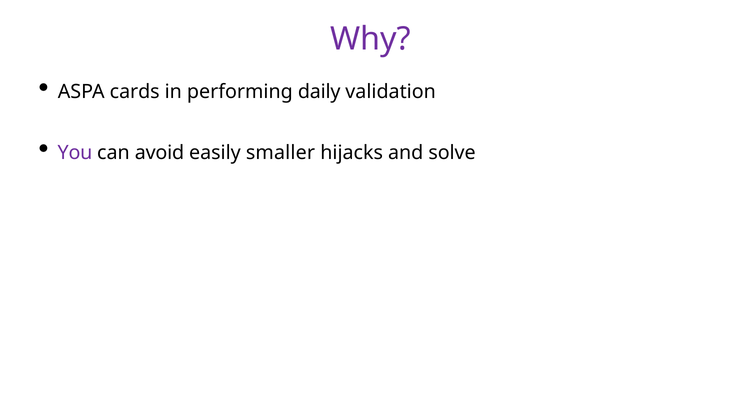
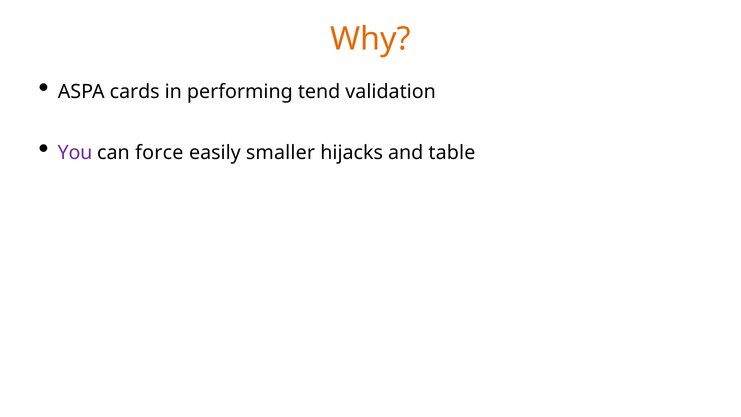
Why colour: purple -> orange (371, 39)
daily: daily -> tend (319, 92)
avoid: avoid -> force (159, 153)
solve: solve -> table (452, 153)
